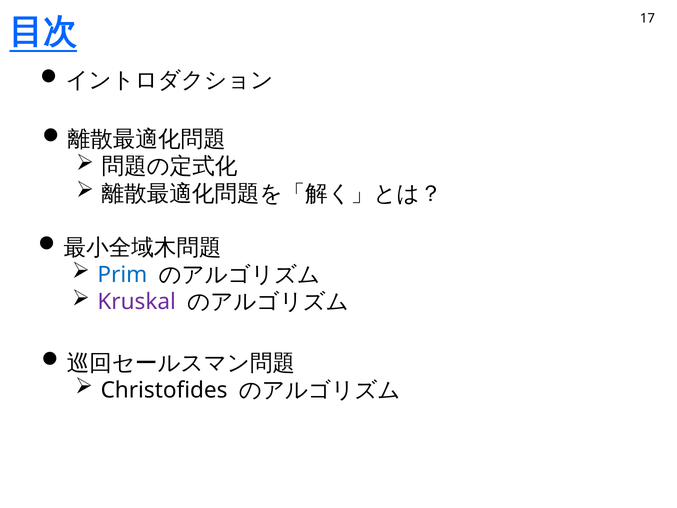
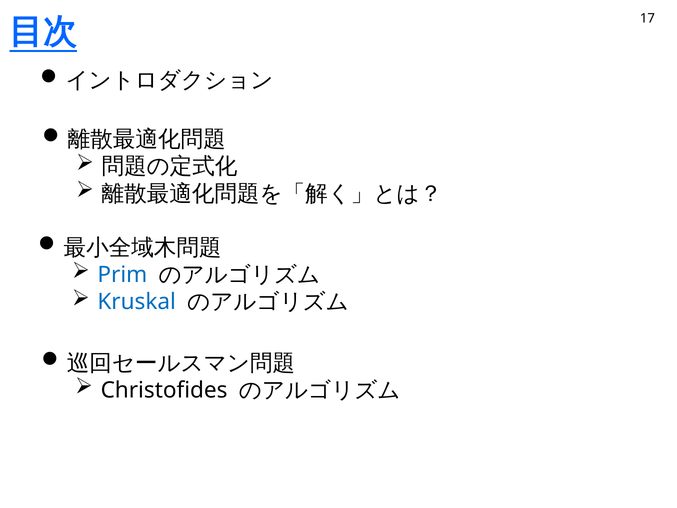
Kruskal colour: purple -> blue (137, 302)
